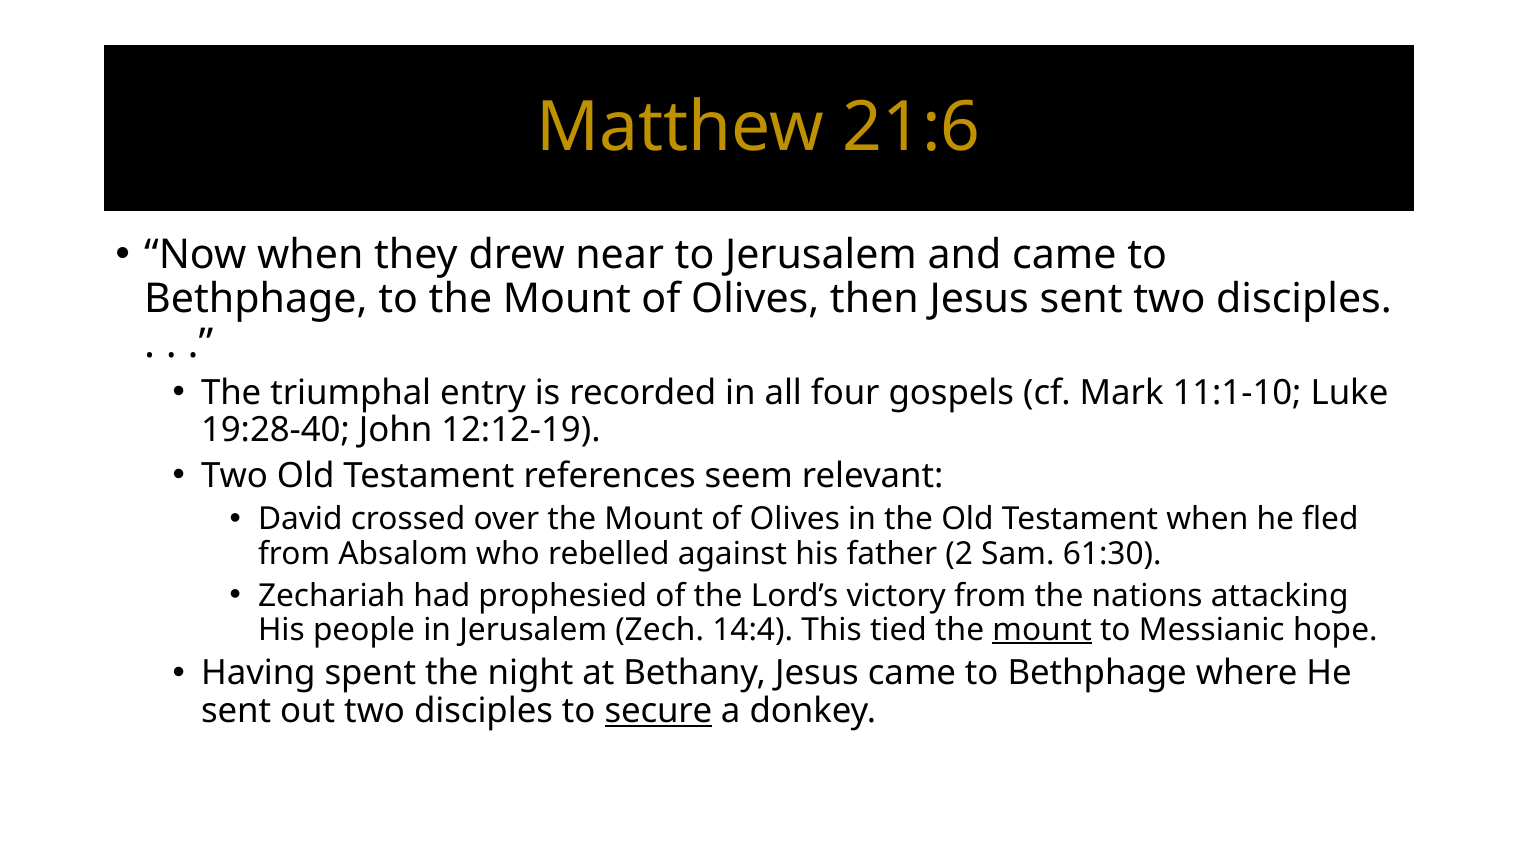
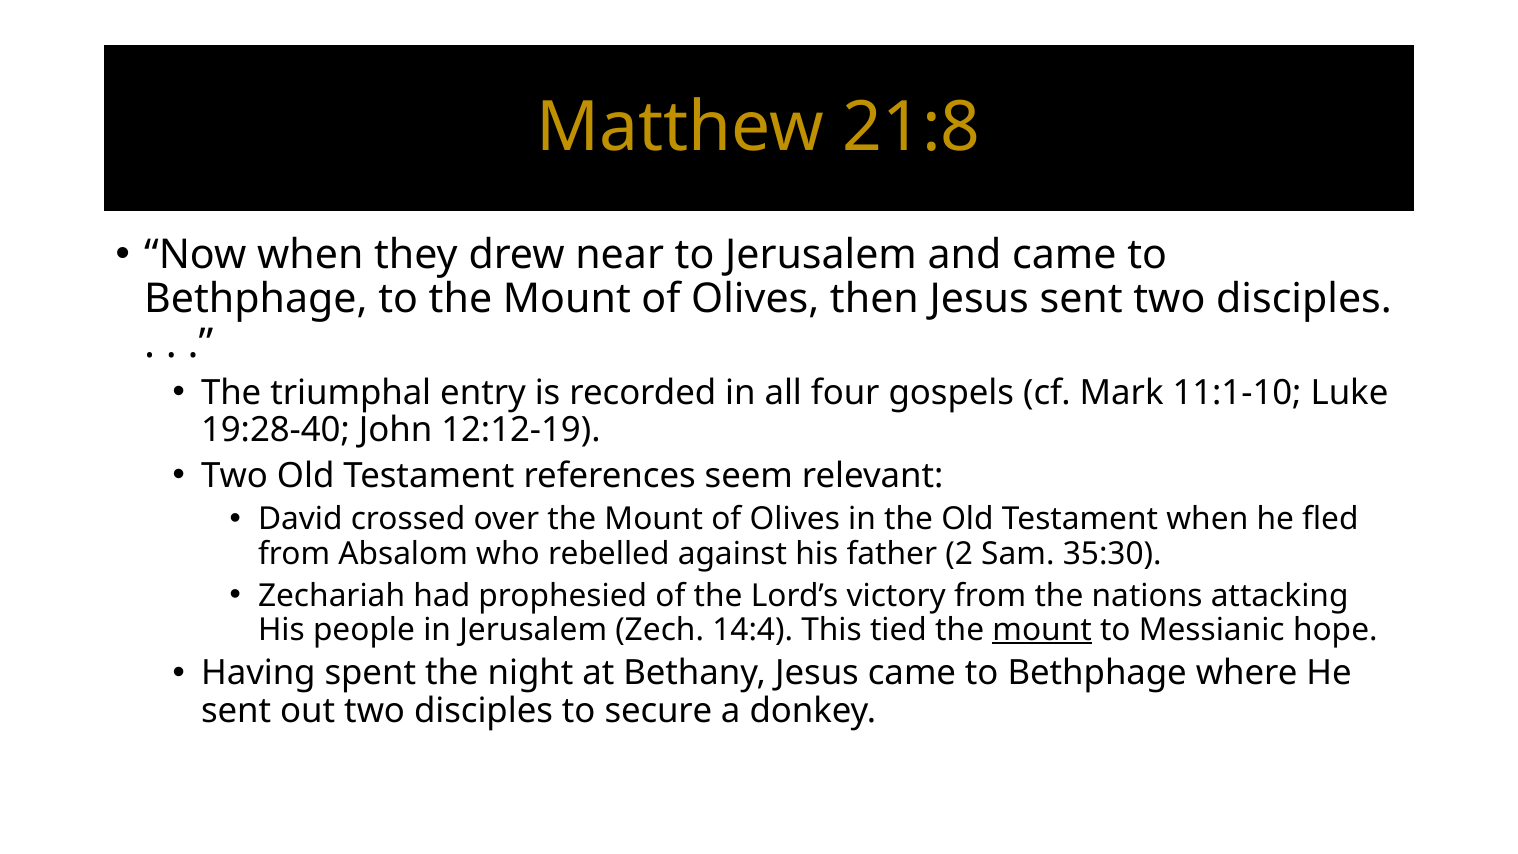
21:6: 21:6 -> 21:8 (912, 128)
61:30: 61:30 -> 35:30 (1112, 554)
secure underline: present -> none (658, 711)
